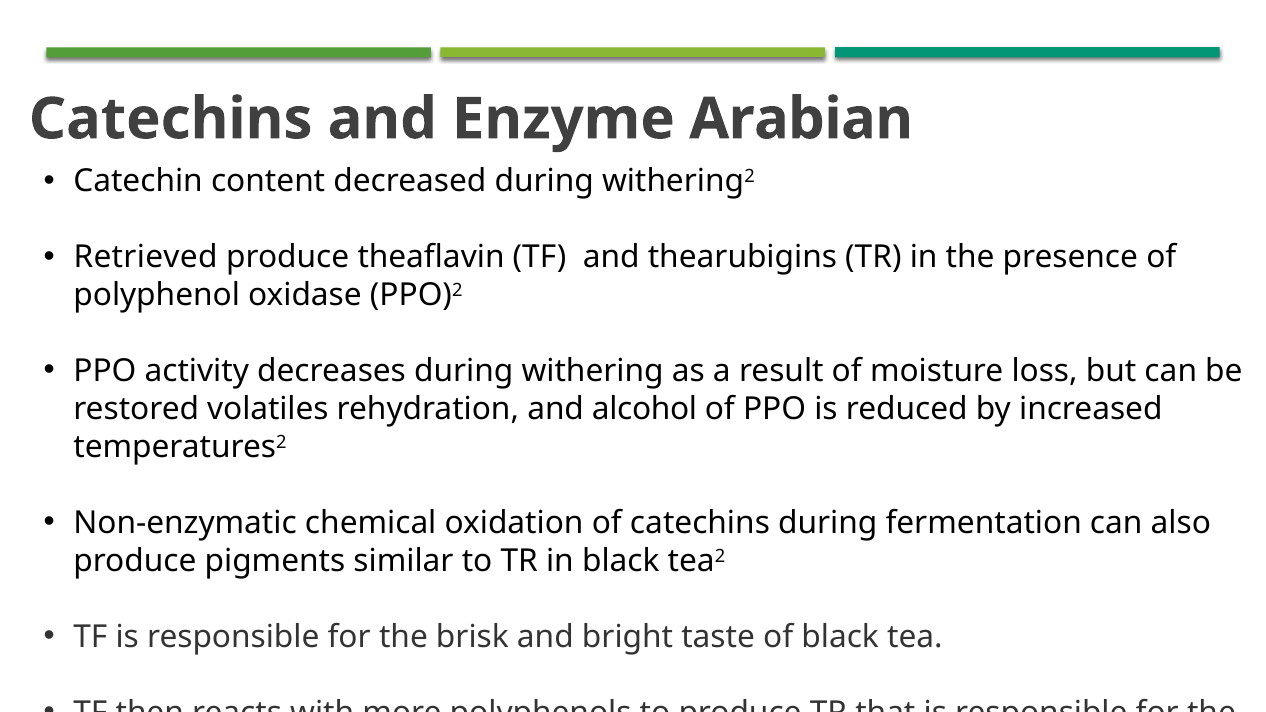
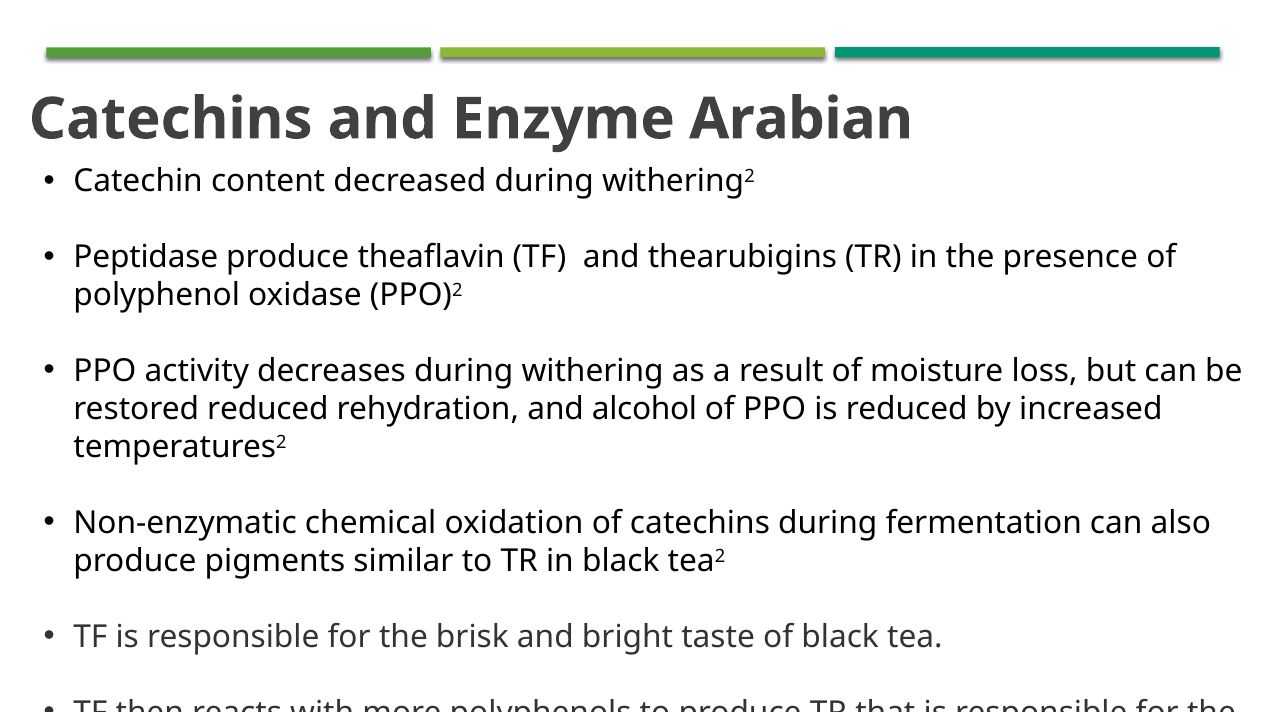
Retrieved: Retrieved -> Peptidase (146, 257)
restored volatiles: volatiles -> reduced (268, 409)
